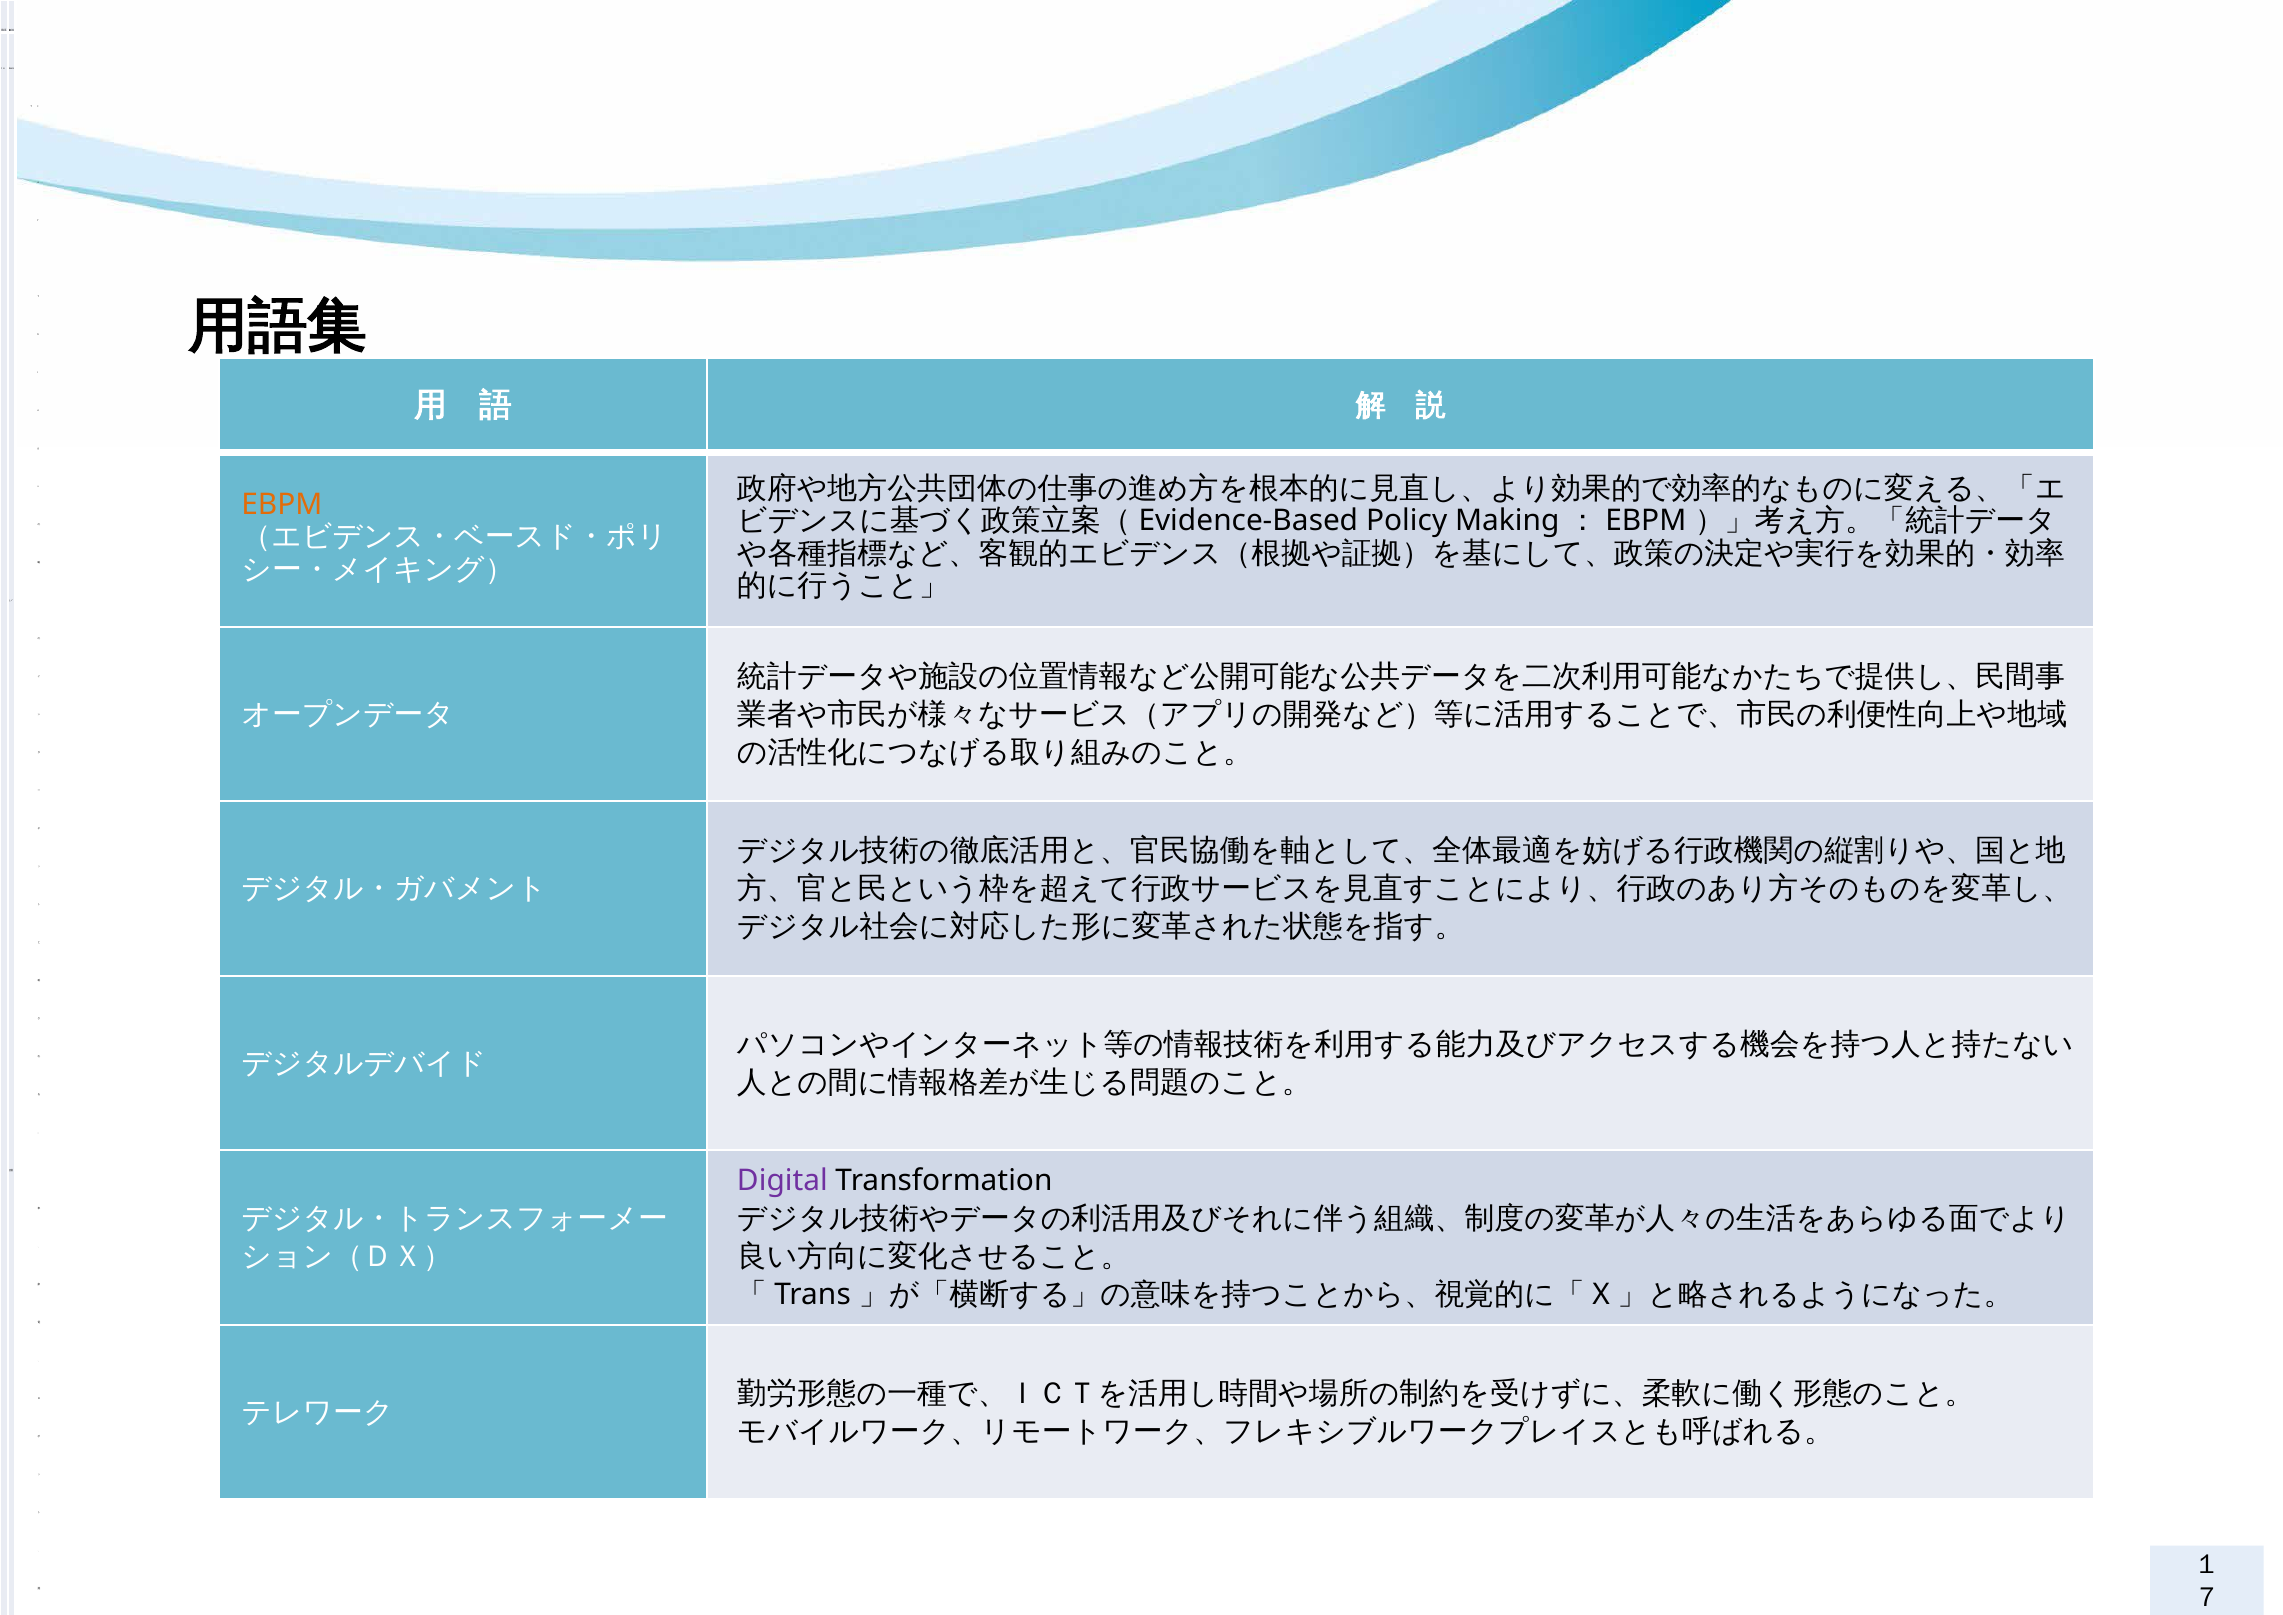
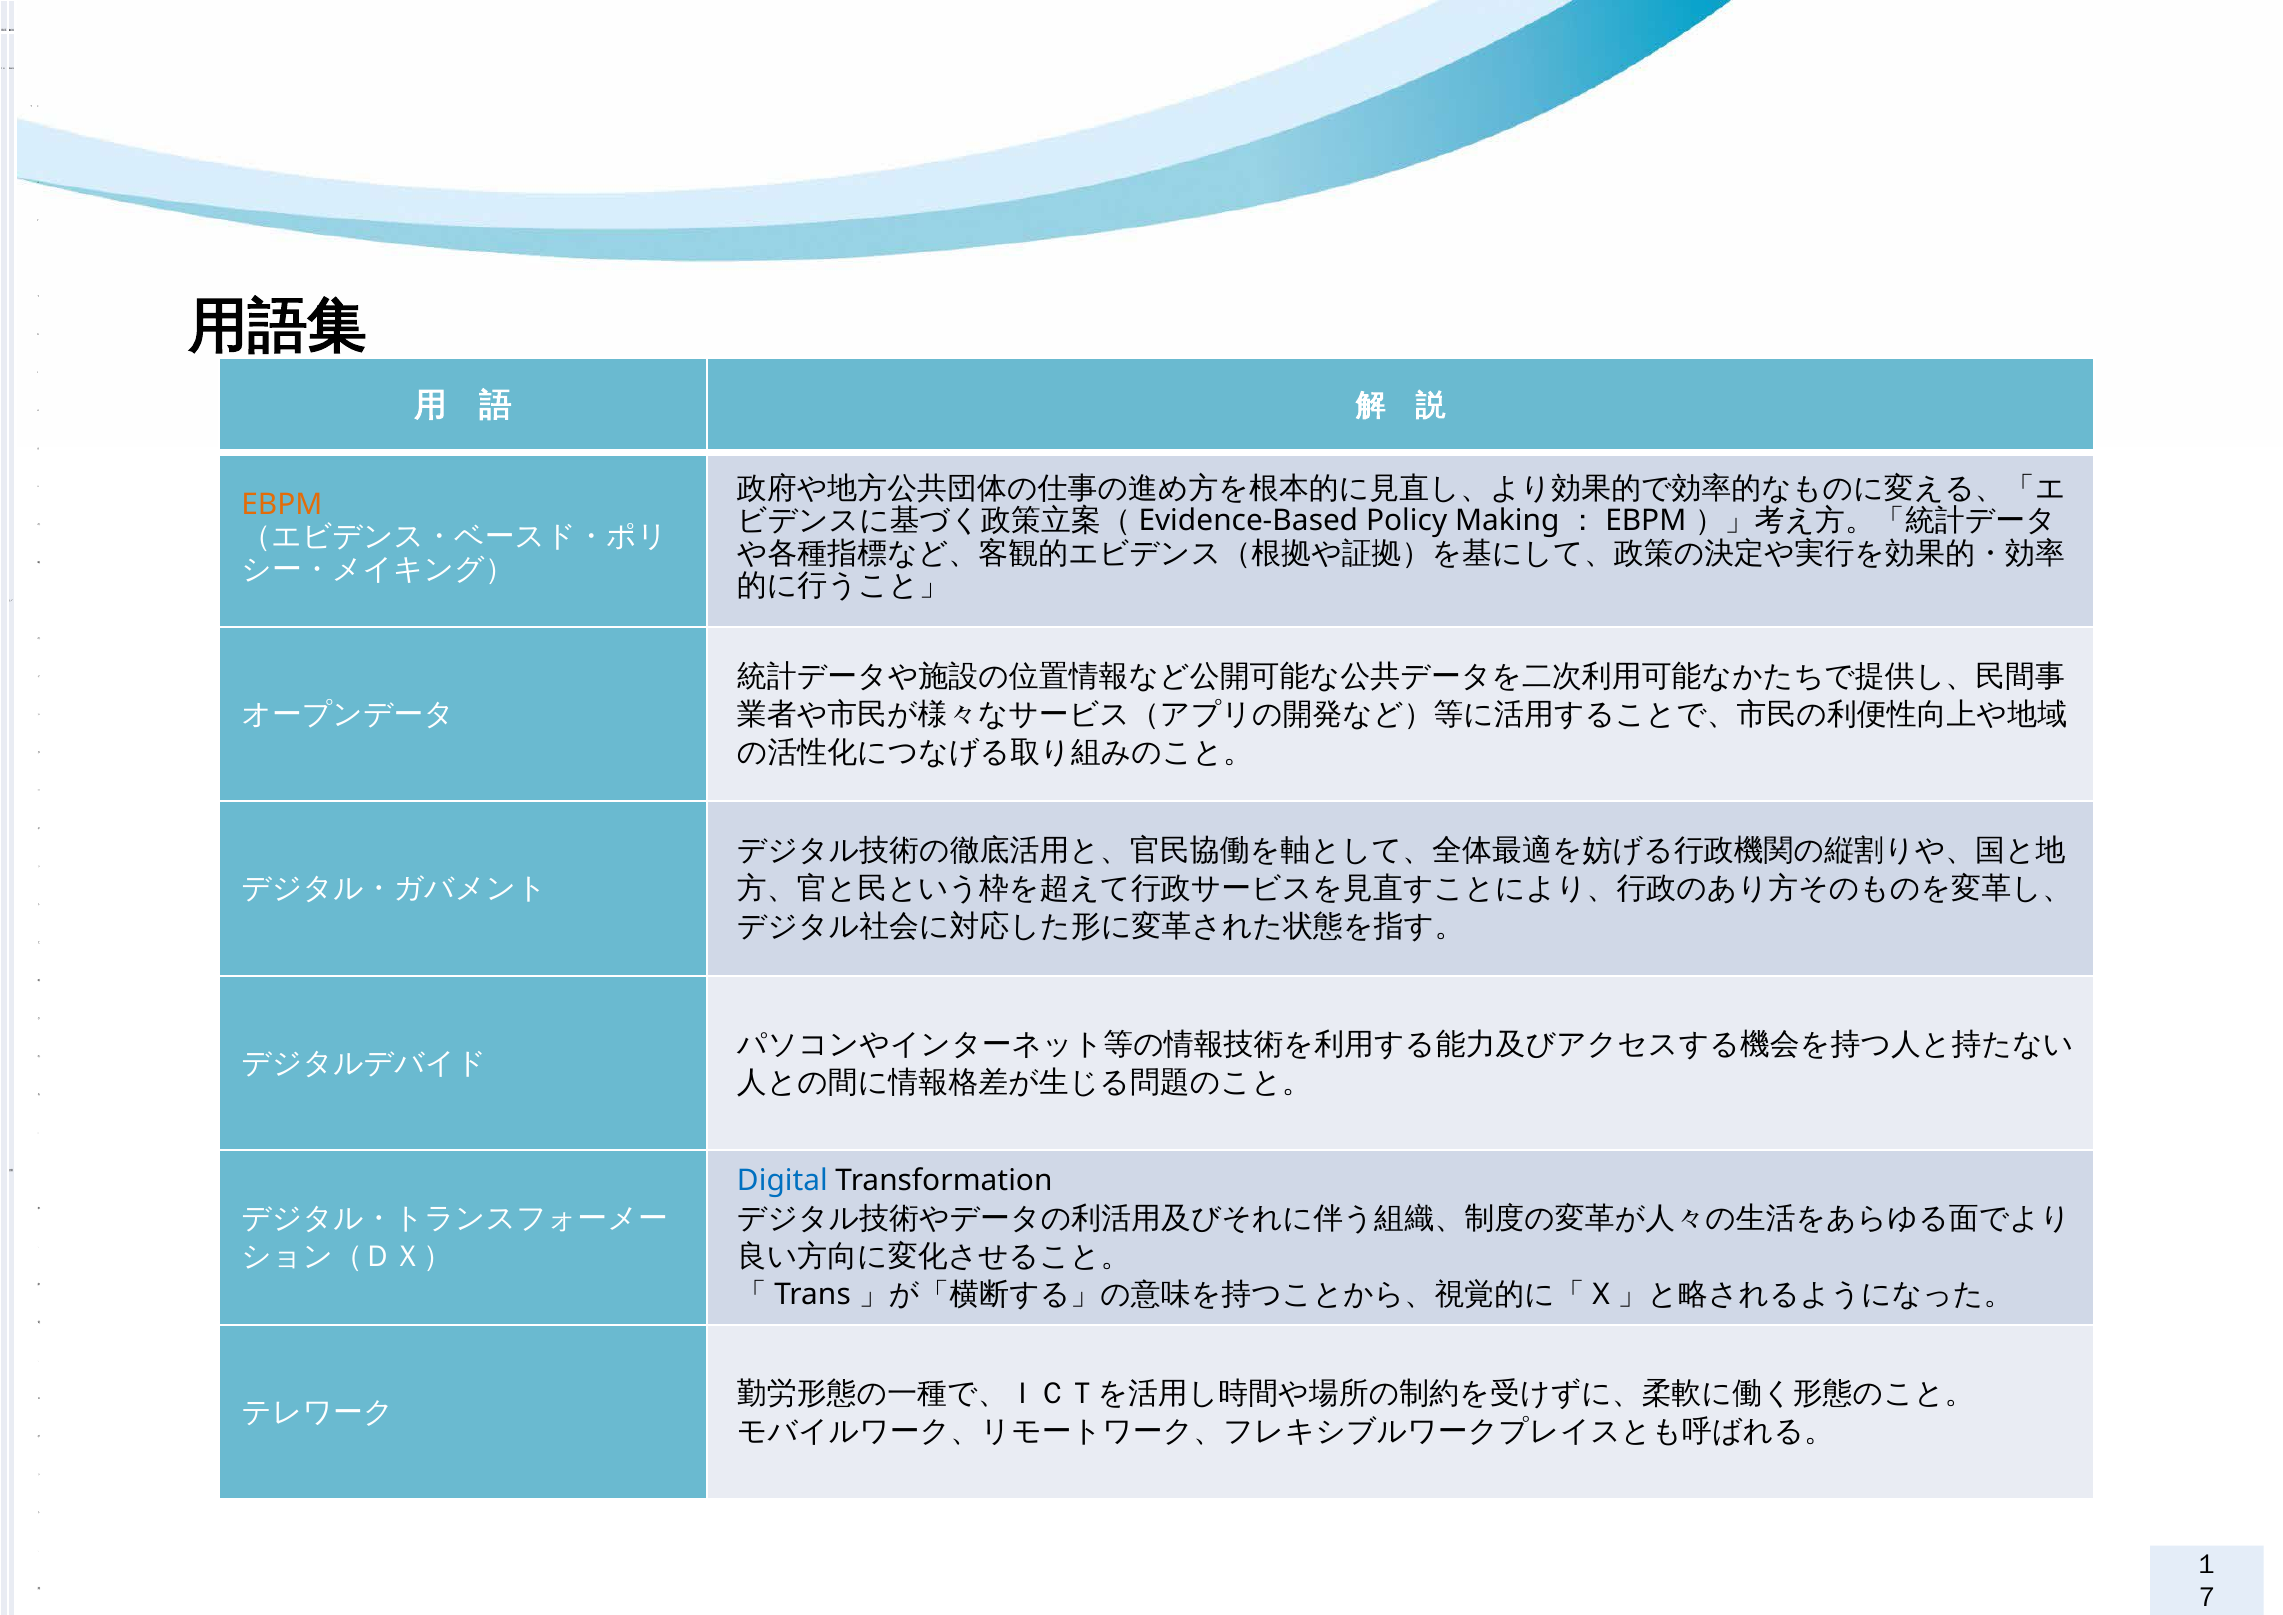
Digital colour: purple -> blue (782, 1180)
